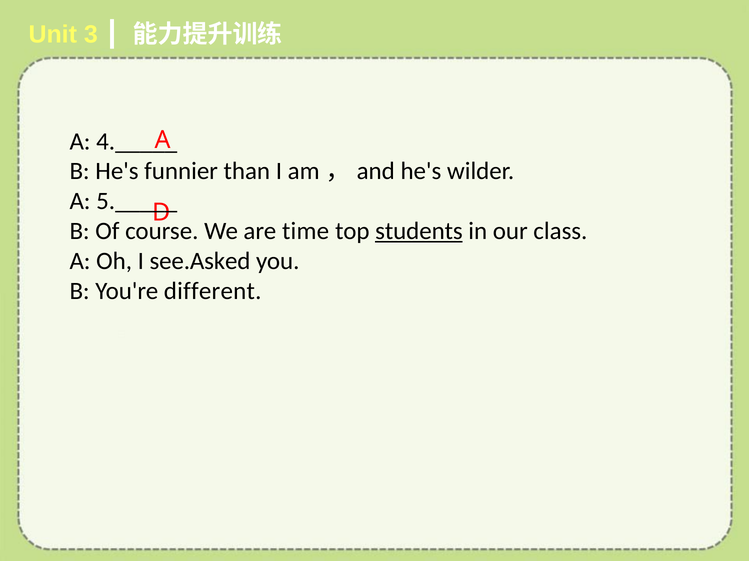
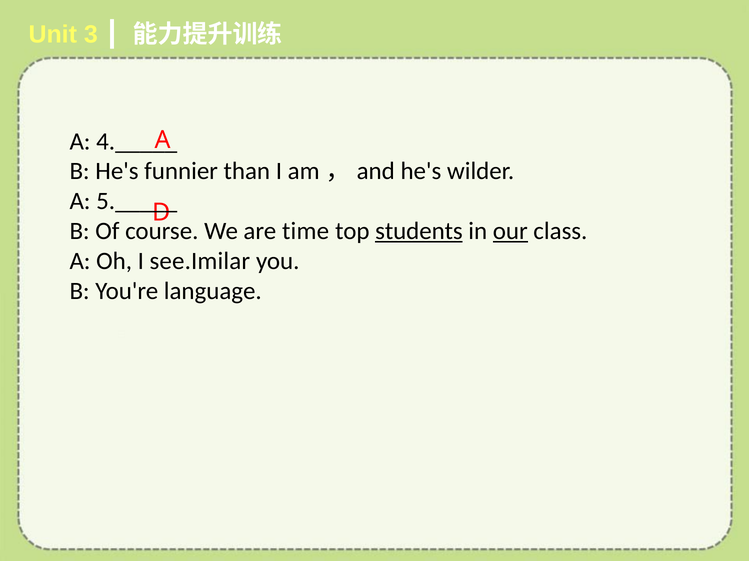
our underline: none -> present (510, 231)
see.Asked: see.Asked -> see.Imilar (200, 261)
different: different -> language (213, 291)
